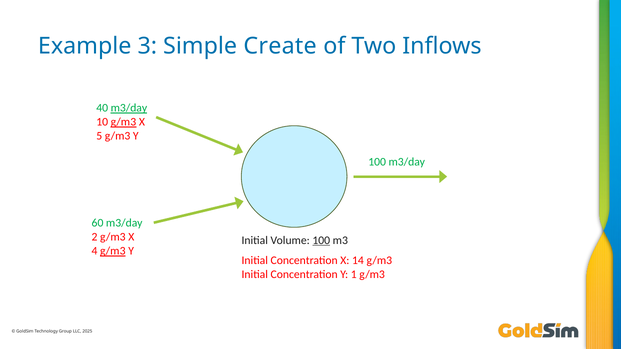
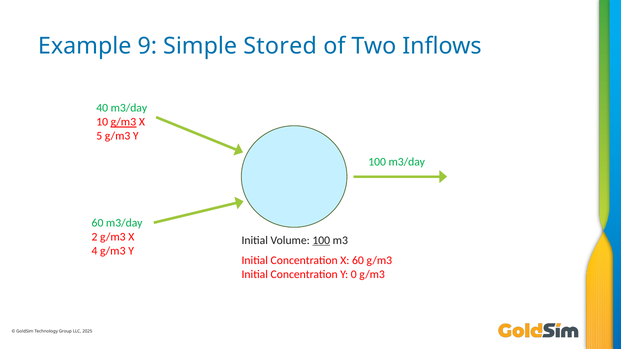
3: 3 -> 9 (147, 46)
Create: Create -> Stored (280, 46)
m3/day underline: present -> none (129, 108)
g/m3 underline: present -> none (113, 251)
X 14: 14 -> 60 (358, 261)
1: 1 -> 0 (354, 275)
